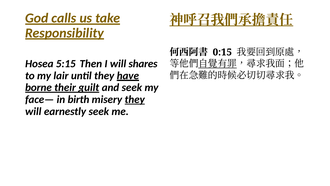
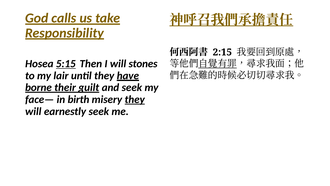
0:15: 0:15 -> 2:15 (222, 52)
5:15 underline: none -> present (66, 64)
shares: shares -> stones (143, 64)
